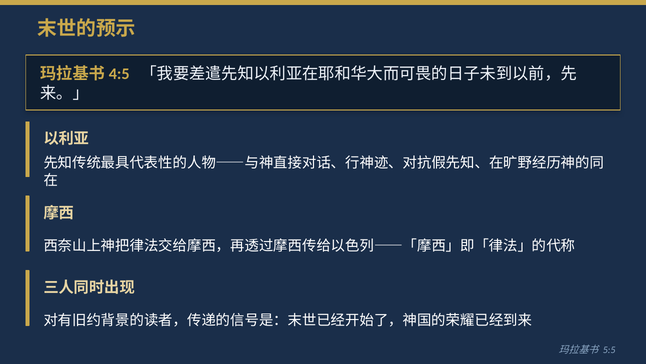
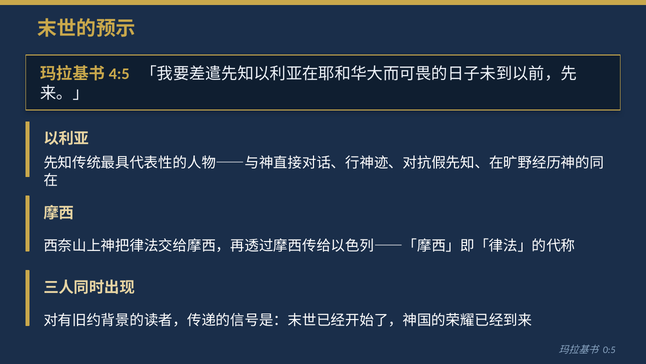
5:5: 5:5 -> 0:5 (609, 349)
